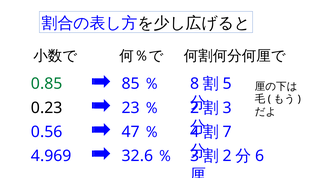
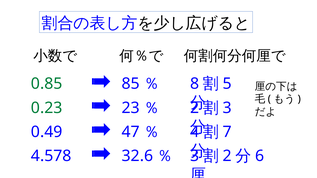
0.23 colour: black -> green (47, 108)
0.56: 0.56 -> 0.49 (47, 132)
4.969: 4.969 -> 4.578 (51, 156)
